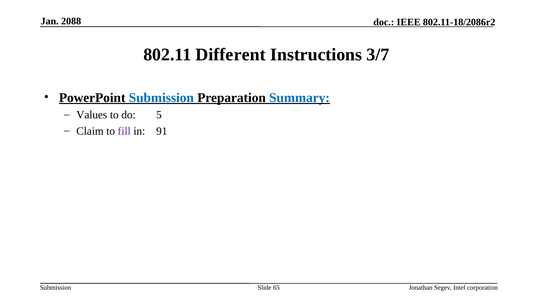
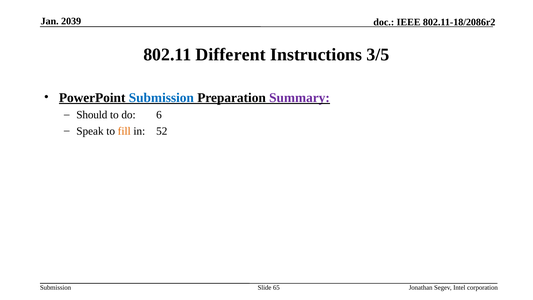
2088: 2088 -> 2039 (71, 21)
3/7: 3/7 -> 3/5 (378, 54)
Summary colour: blue -> purple (299, 98)
Values: Values -> Should (92, 115)
5: 5 -> 6 (159, 115)
Claim: Claim -> Speak (90, 131)
fill colour: purple -> orange (124, 131)
91: 91 -> 52 (162, 131)
